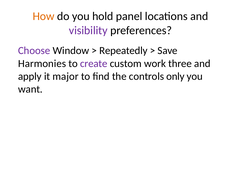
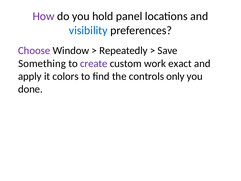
How colour: orange -> purple (44, 16)
visibility colour: purple -> blue (88, 30)
Harmonies: Harmonies -> Something (42, 63)
three: three -> exact (180, 63)
major: major -> colors (66, 76)
want: want -> done (30, 89)
